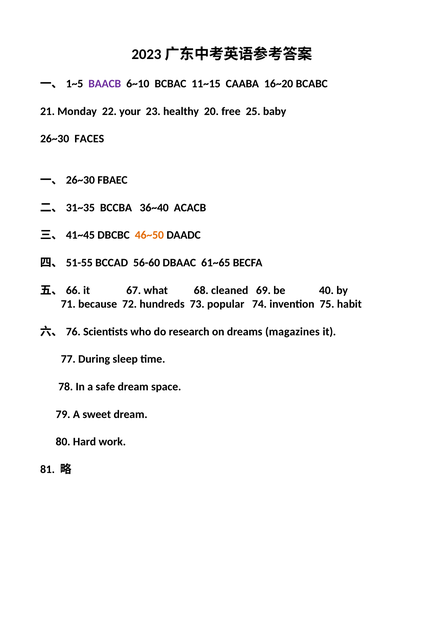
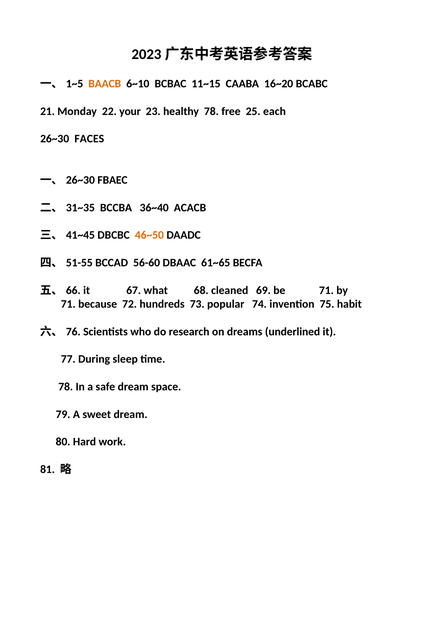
BAACB colour: purple -> orange (105, 84)
healthy 20: 20 -> 78 (211, 111)
baby: baby -> each (275, 111)
be 40: 40 -> 71 (326, 290)
magazines: magazines -> underlined (293, 331)
